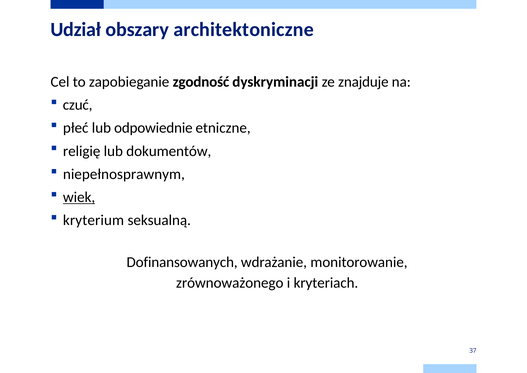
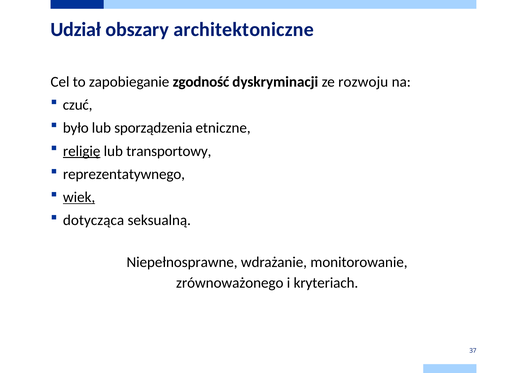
znajduje: znajduje -> rozwoju (363, 82)
płeć: płeć -> było (76, 128)
odpowiednie: odpowiednie -> sporządzenia (153, 128)
religię underline: none -> present (82, 151)
dokumentów: dokumentów -> transportowy (169, 151)
niepełnosprawnym: niepełnosprawnym -> reprezentatywnego (124, 174)
kryterium: kryterium -> dotycząca (94, 220)
Dofinansowanych: Dofinansowanych -> Niepełnosprawne (182, 262)
